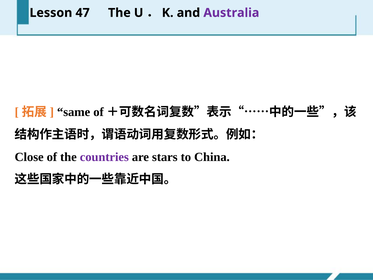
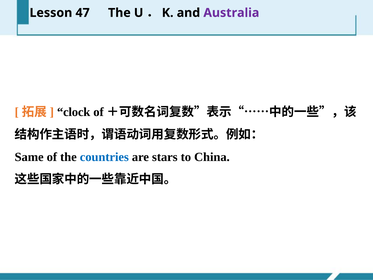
same: same -> clock (74, 112)
Close: Close -> Same (29, 157)
countries colour: purple -> blue (104, 157)
